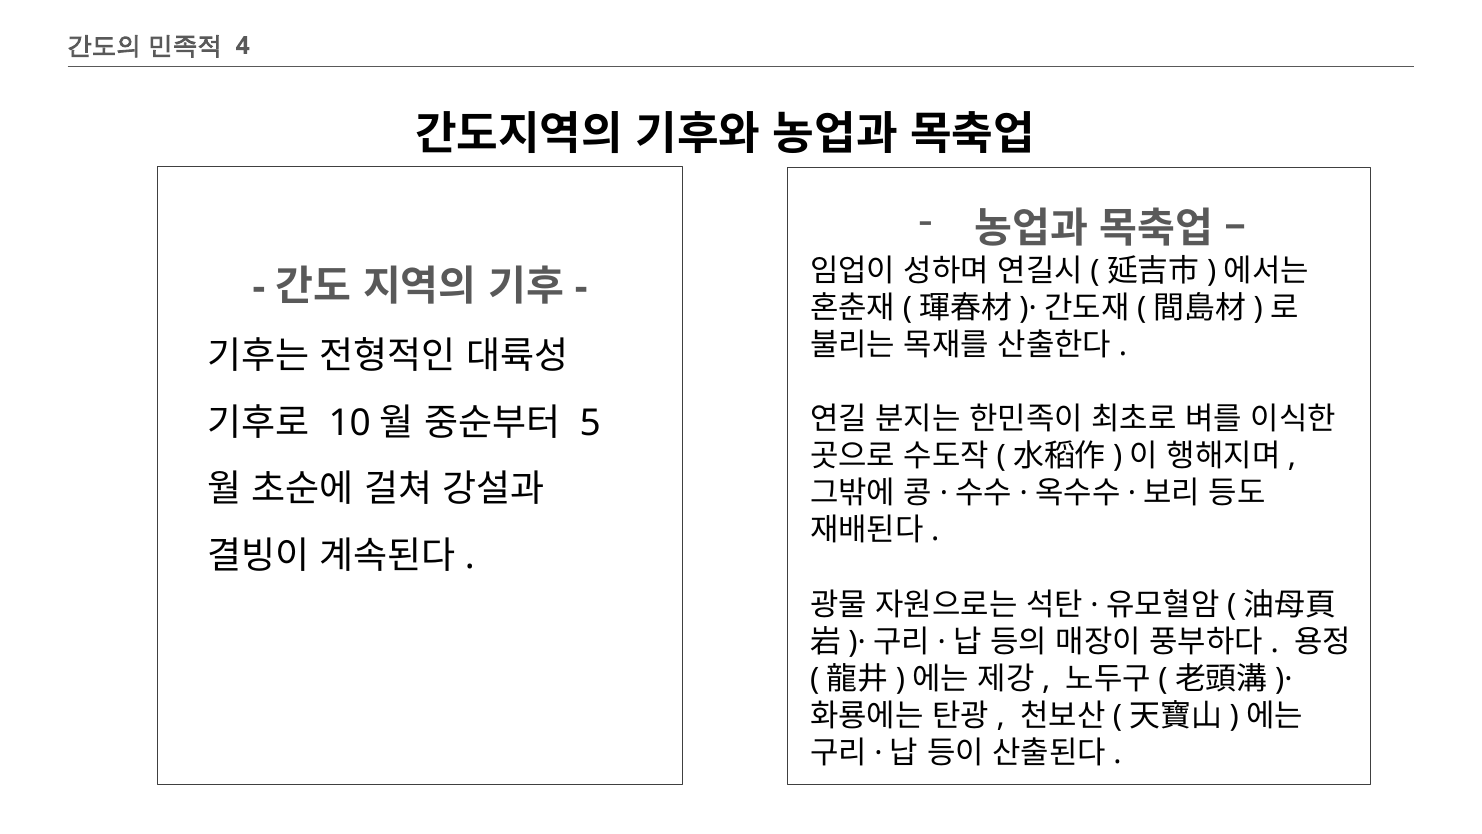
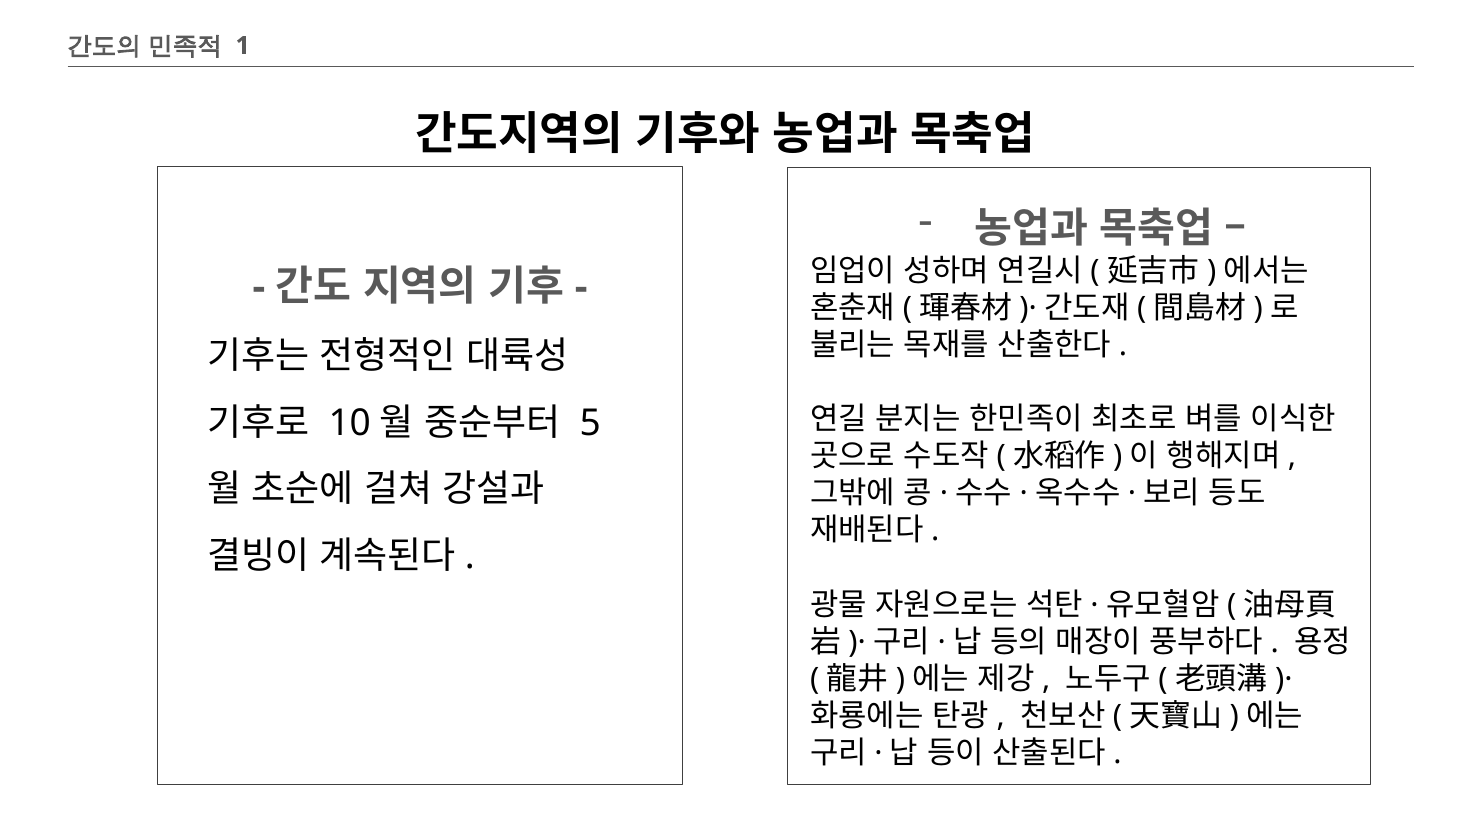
4: 4 -> 1 (243, 46)
